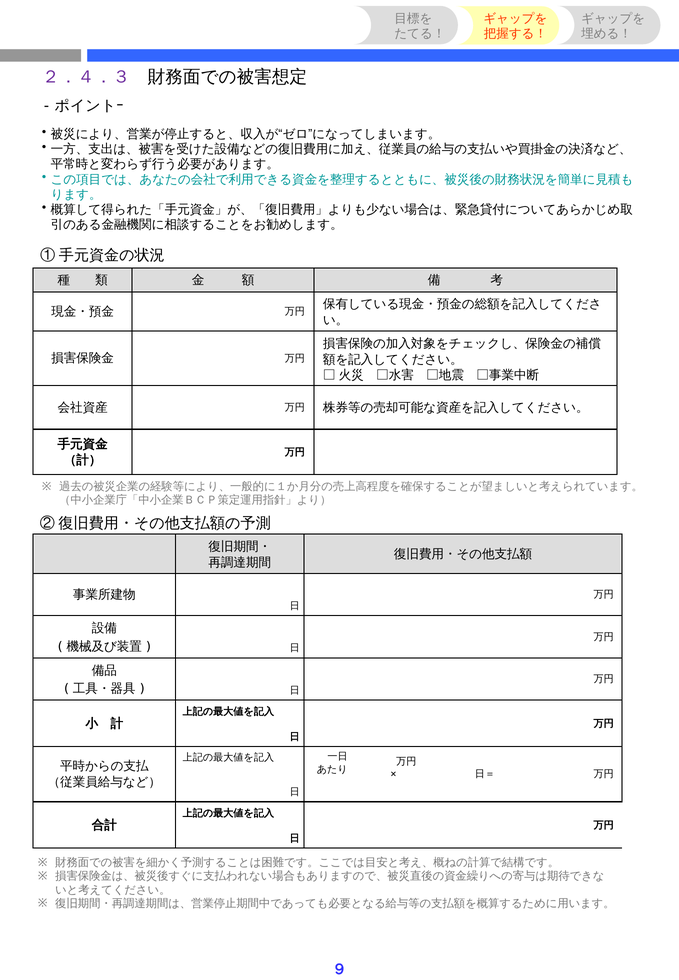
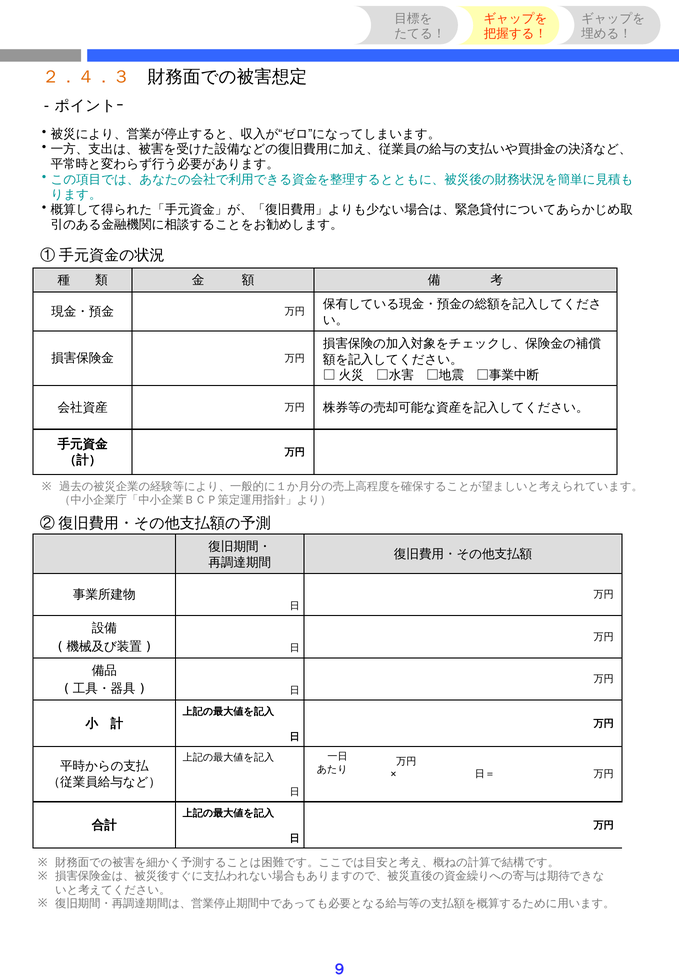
２．４．３ colour: purple -> orange (86, 77)
